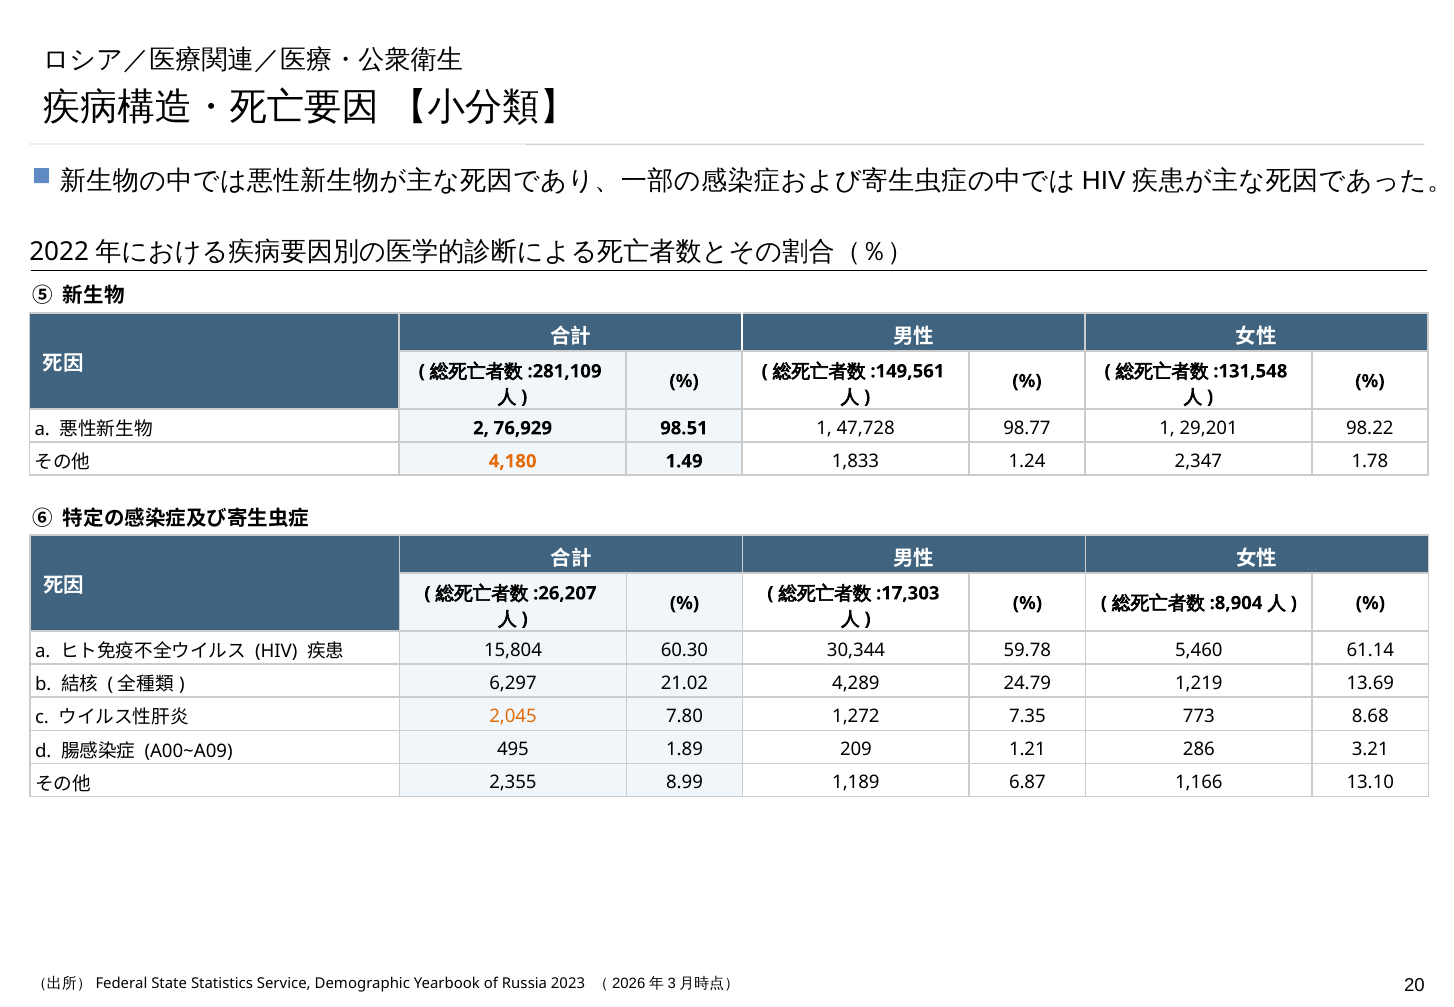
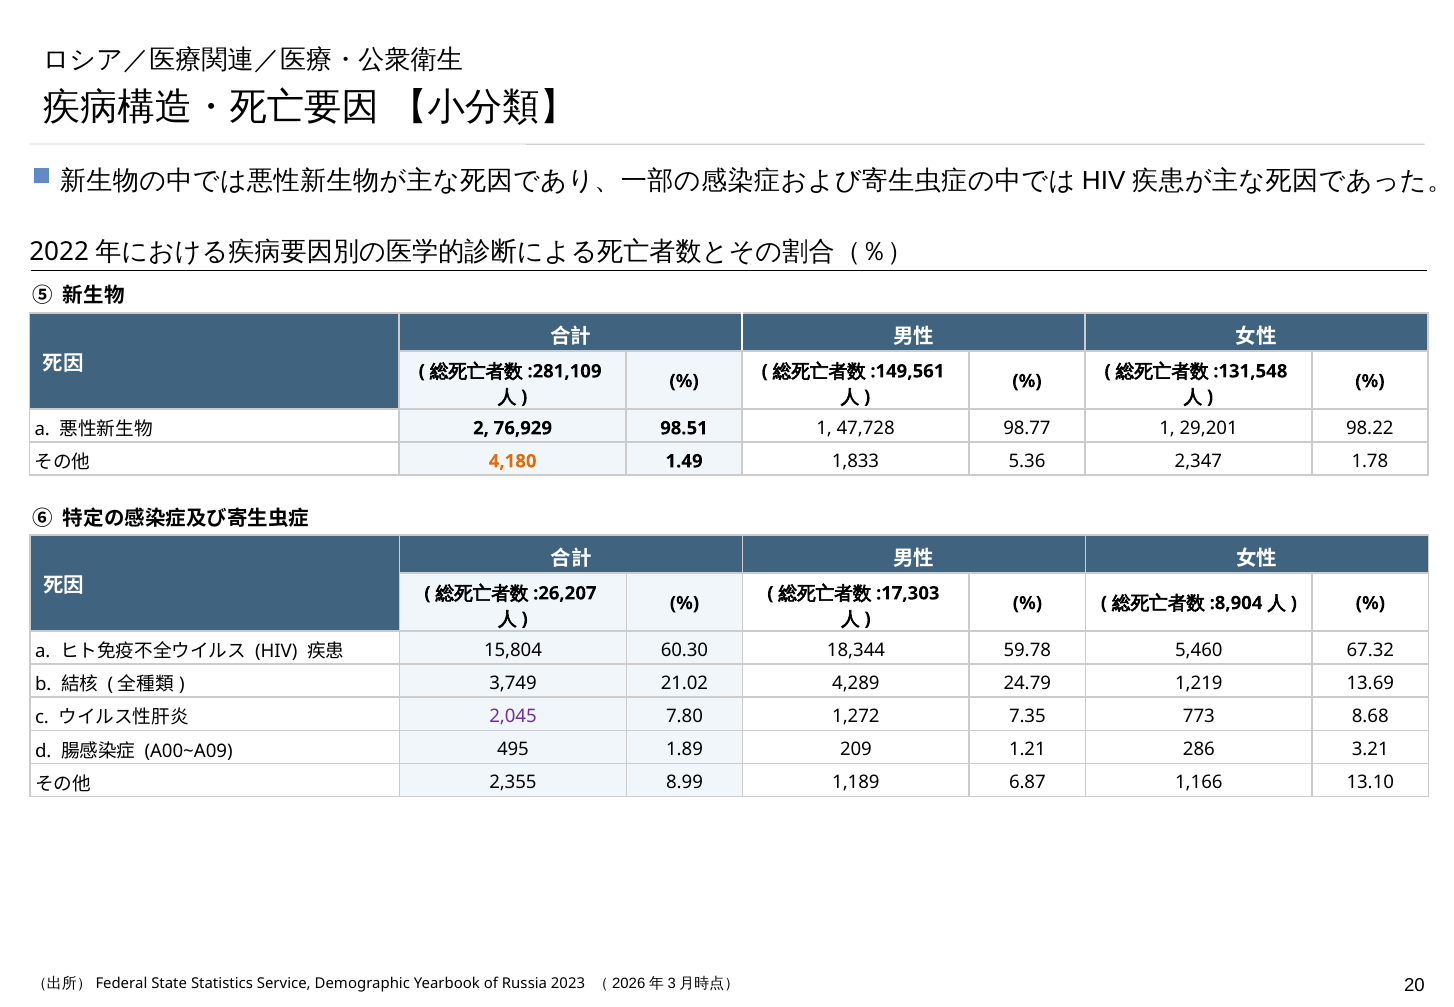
1.24: 1.24 -> 5.36 (1027, 461)
30,344: 30,344 -> 18,344 (856, 650)
61.14: 61.14 -> 67.32 (1370, 650)
6,297: 6,297 -> 3,749 (513, 683)
2,045 colour: orange -> purple (513, 716)
